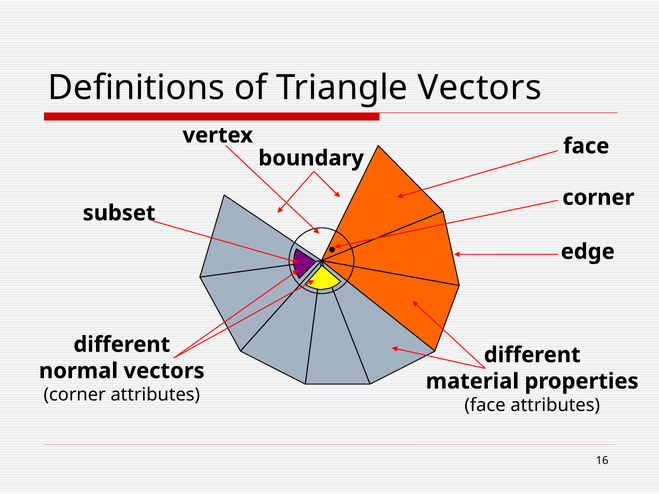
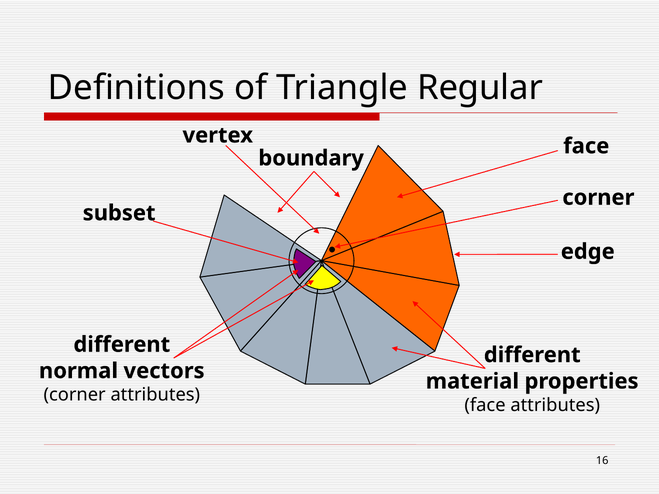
Triangle Vectors: Vectors -> Regular (480, 88)
